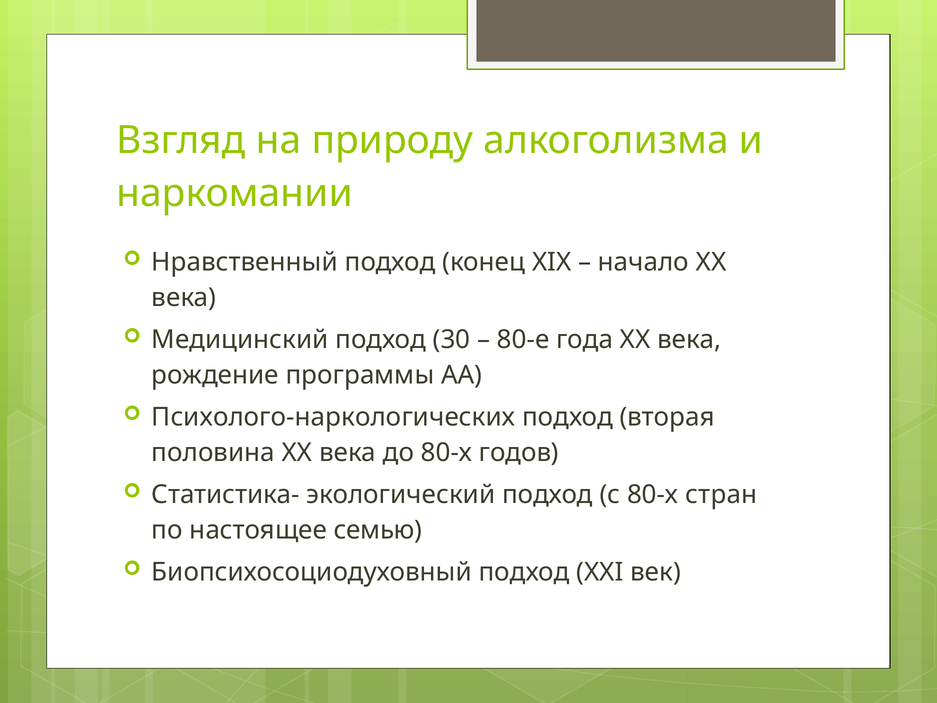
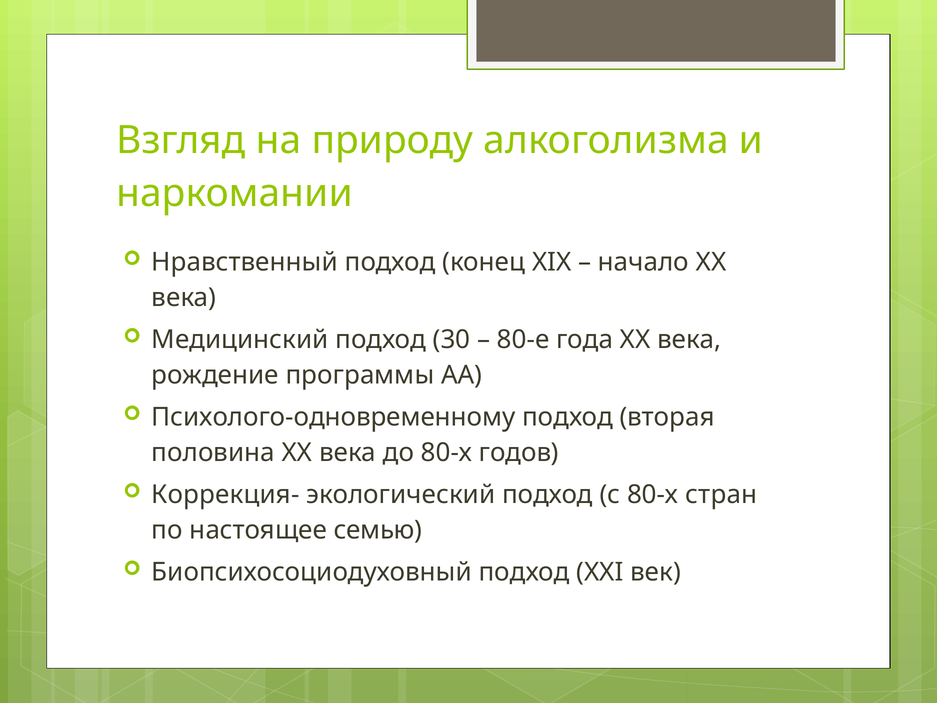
Психолого-наркологических: Психолого-наркологических -> Психолого-одновременному (333, 417)
Статистика-: Статистика- -> Коррекция- (225, 494)
